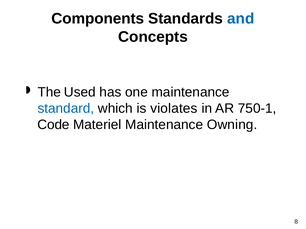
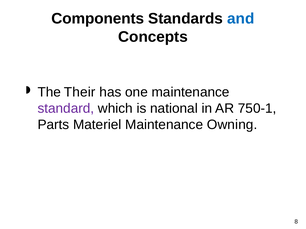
Used: Used -> Their (80, 92)
standard colour: blue -> purple (66, 109)
violates: violates -> national (174, 109)
Code: Code -> Parts (53, 125)
